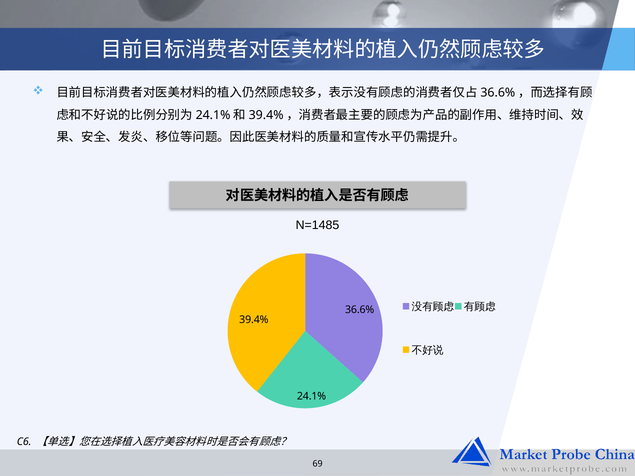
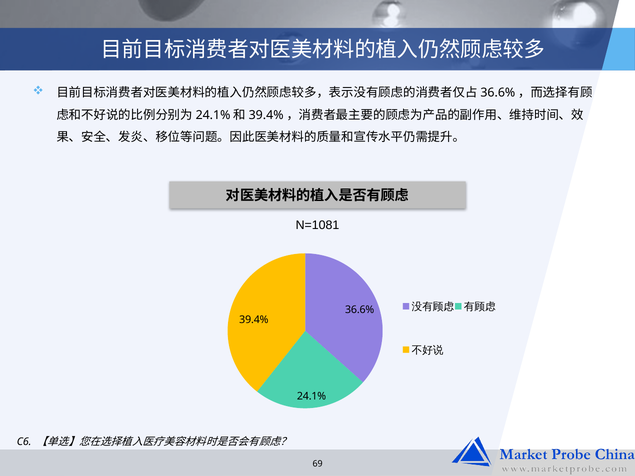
N=1485: N=1485 -> N=1081 (318, 225)
